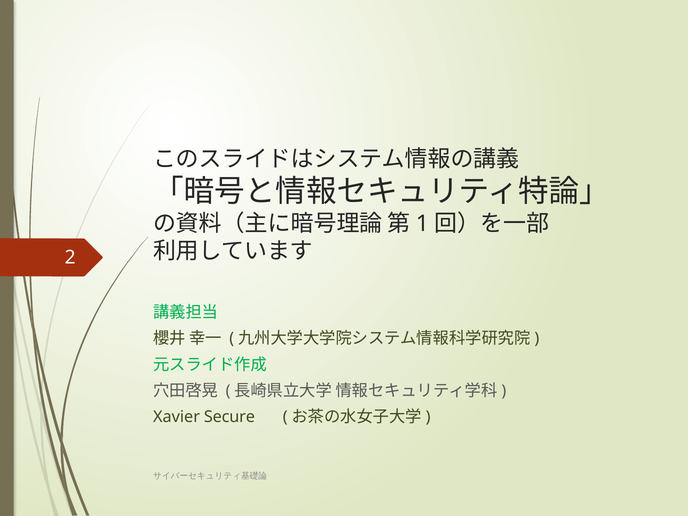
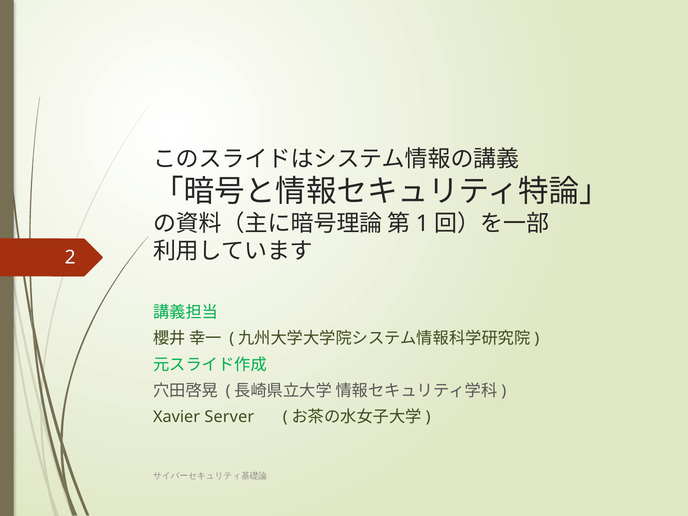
Secure: Secure -> Server (229, 417)
